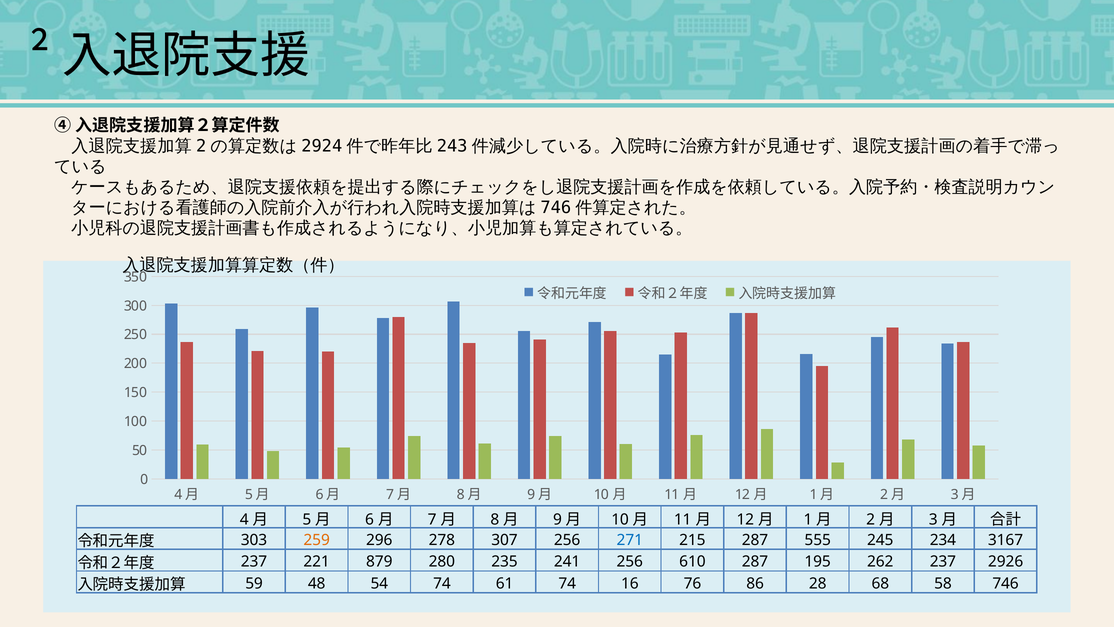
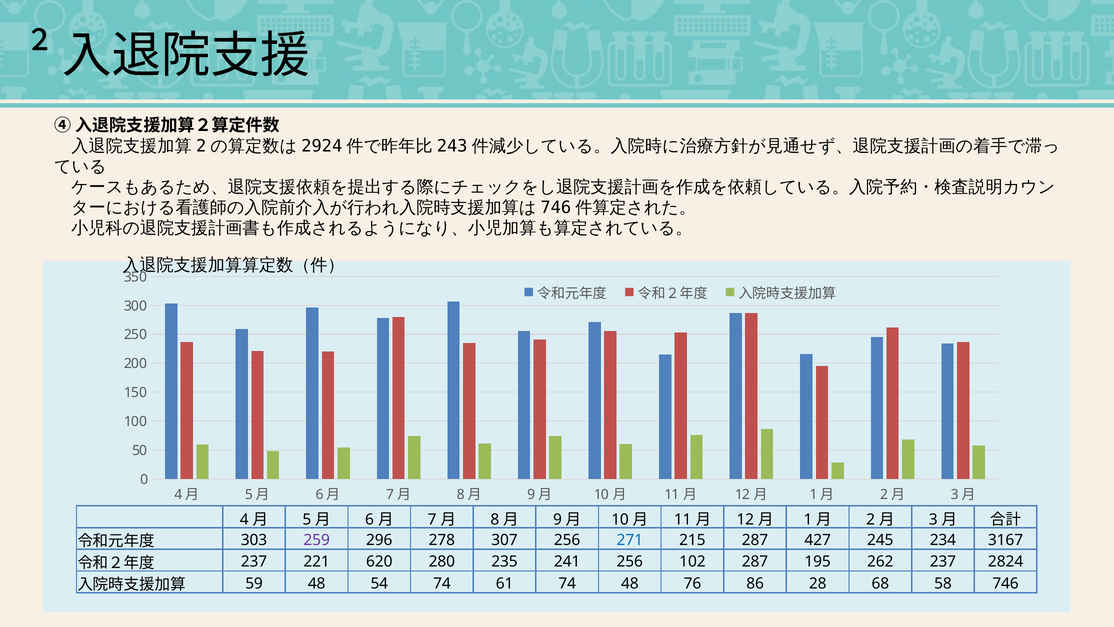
259 colour: orange -> purple (317, 540)
555: 555 -> 427 (818, 540)
879: 879 -> 620 (379, 561)
610: 610 -> 102 (692, 561)
2926: 2926 -> 2824 (1006, 561)
74 16: 16 -> 48 (630, 583)
